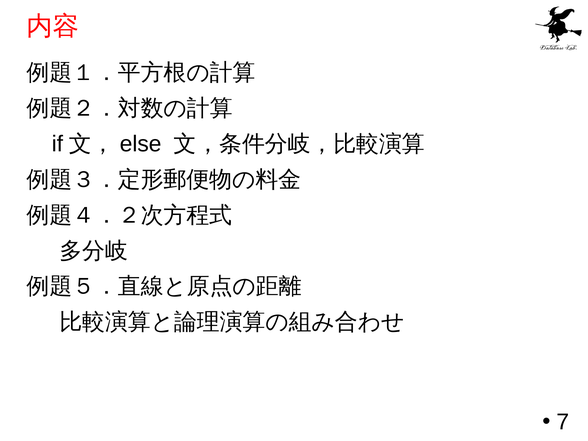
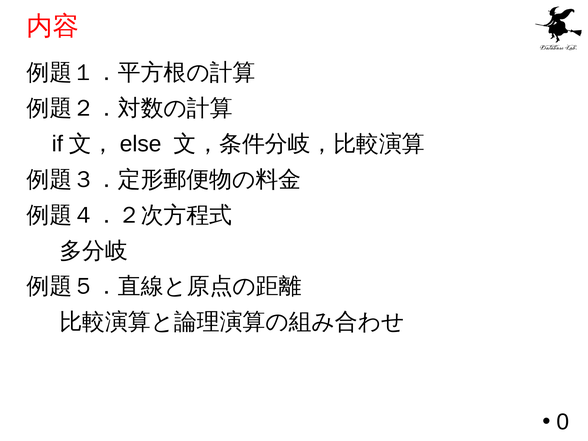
7: 7 -> 0 (563, 422)
